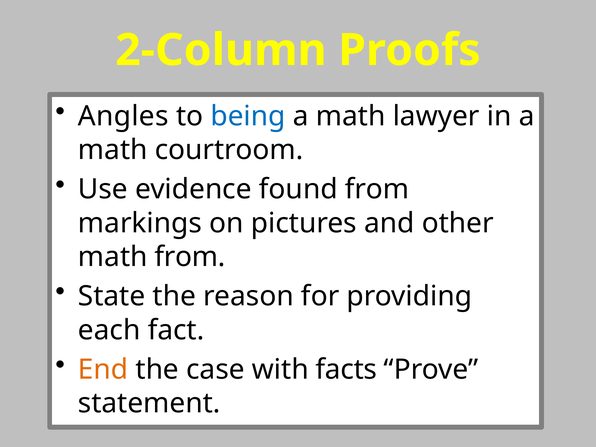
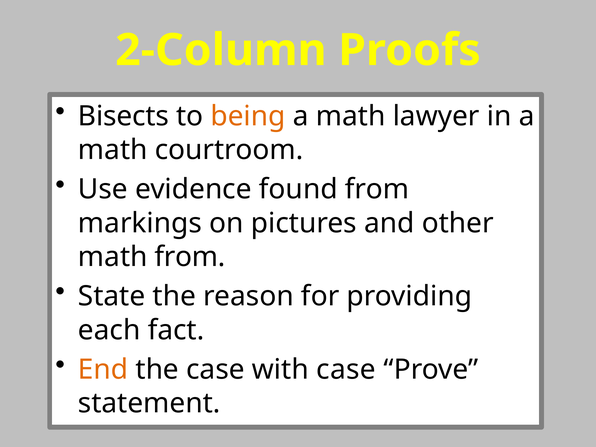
Angles: Angles -> Bisects (123, 116)
being colour: blue -> orange (248, 116)
with facts: facts -> case (346, 369)
